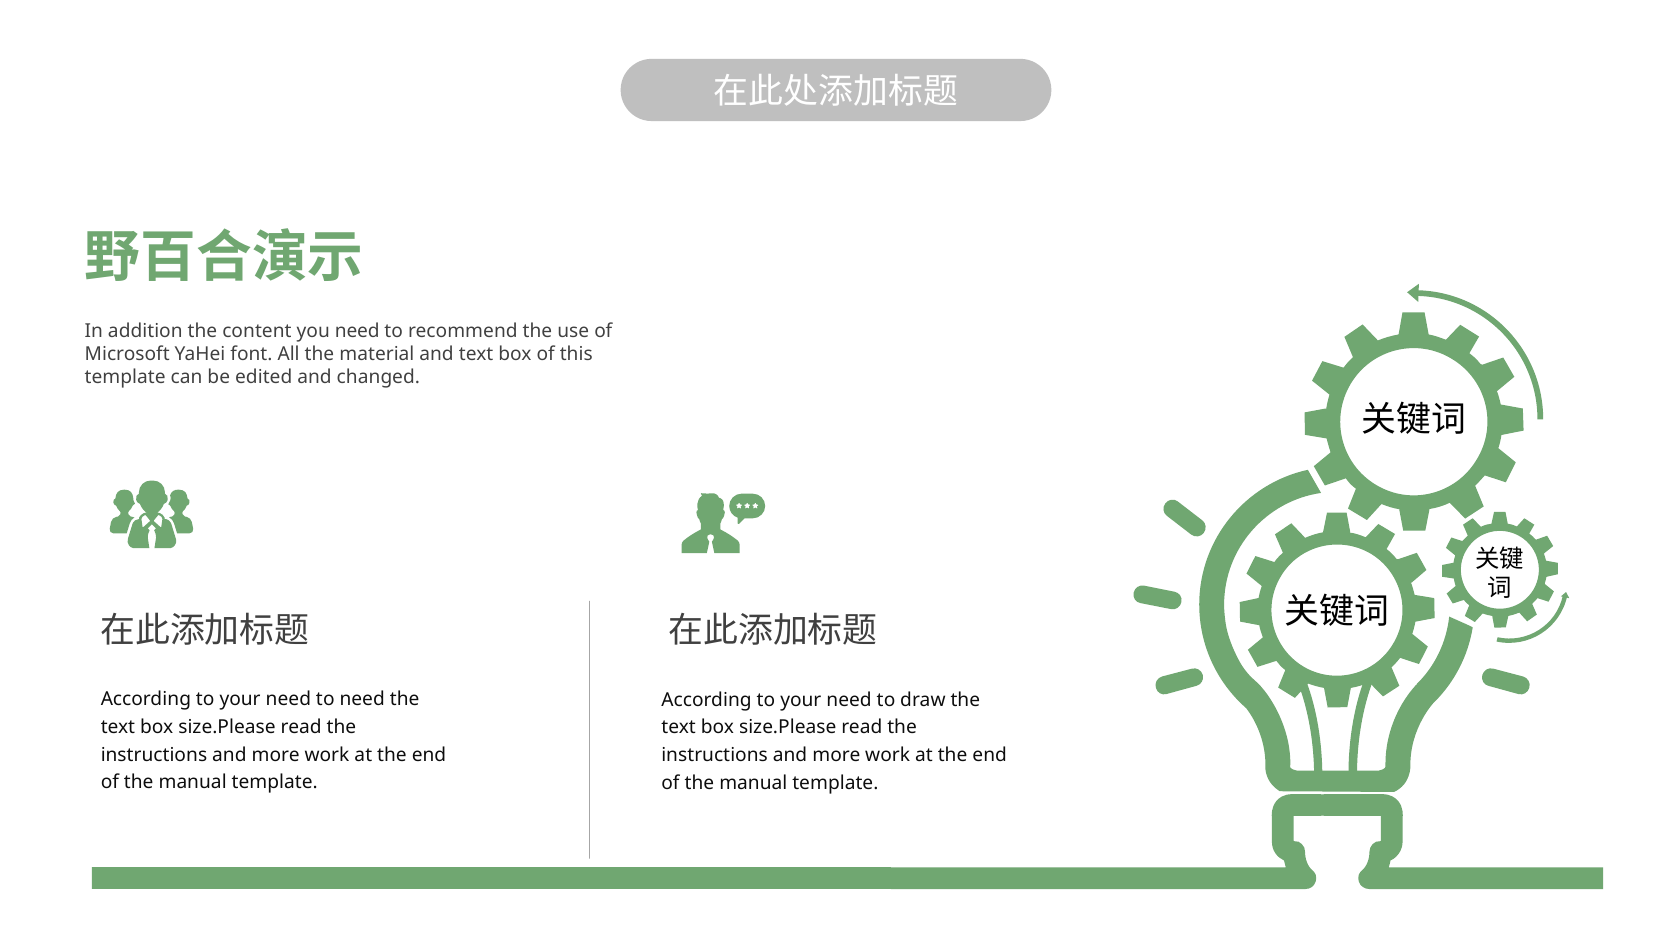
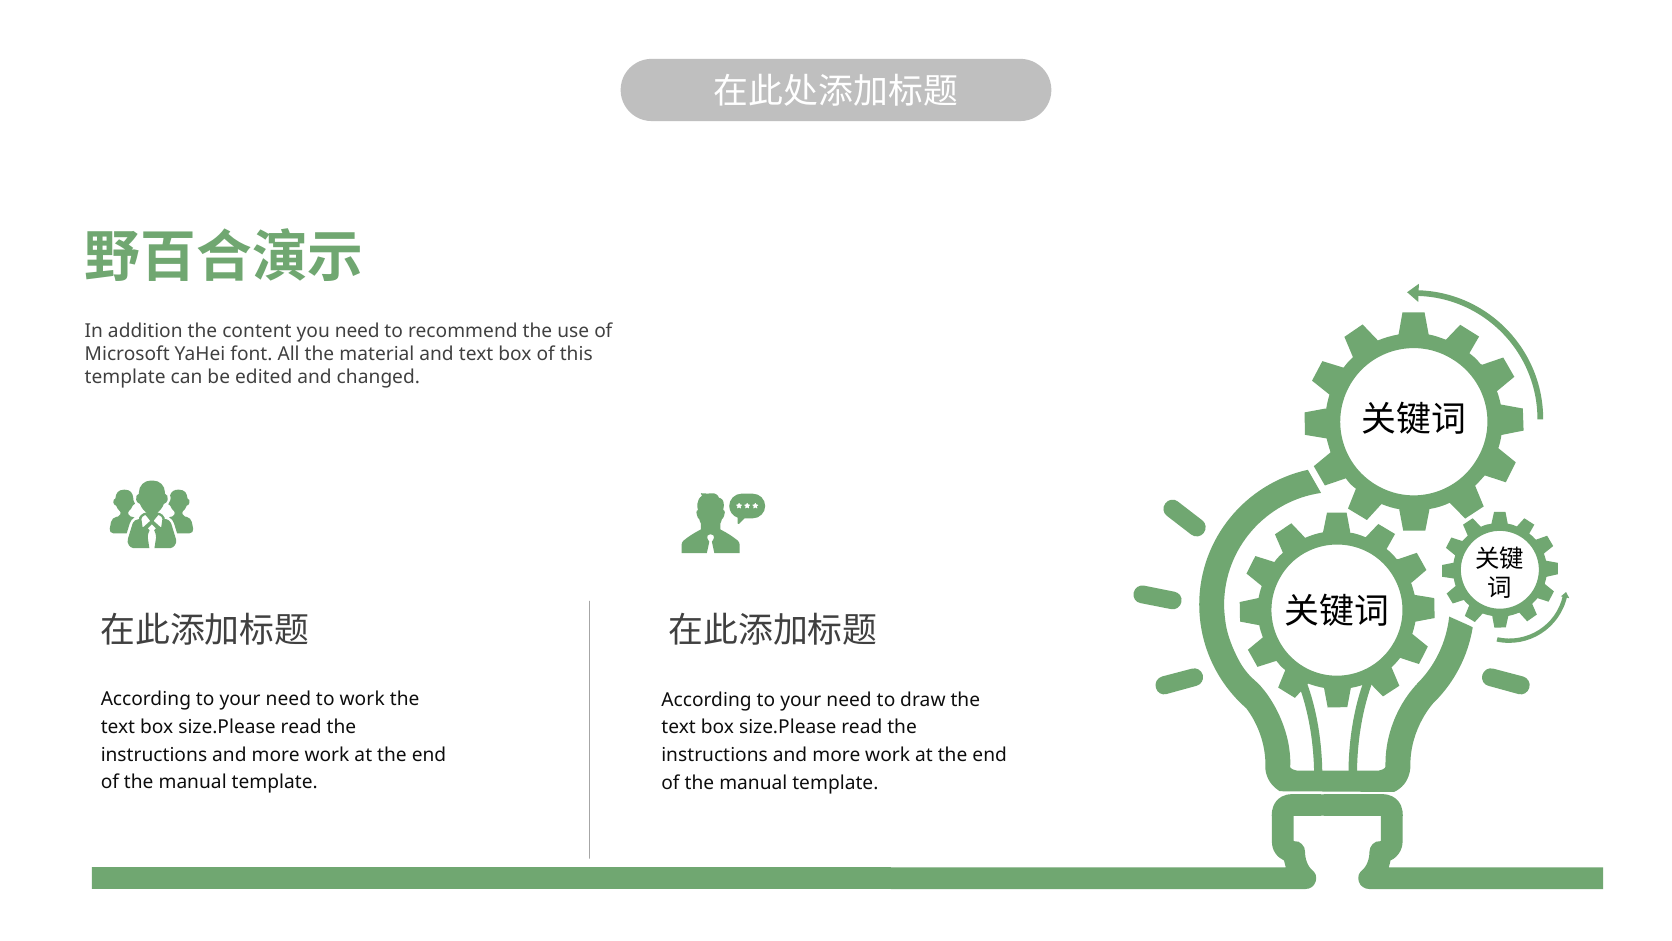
to need: need -> work (362, 699)
